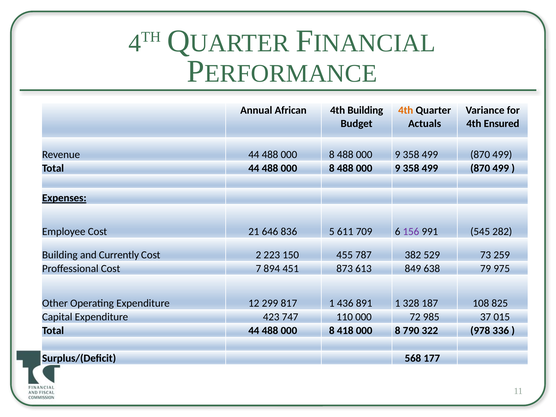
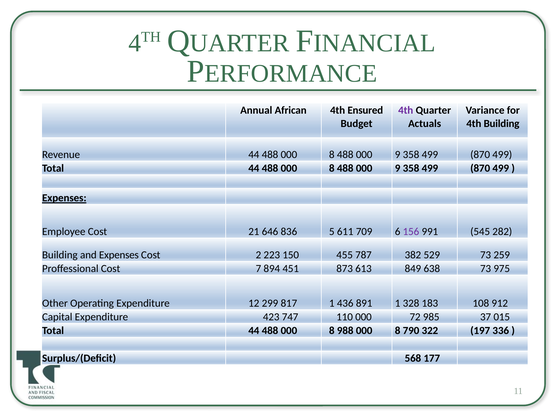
4th Building: Building -> Ensured (365, 110)
4th colour: orange -> purple (406, 110)
4th Ensured: Ensured -> Building (502, 123)
and Currently: Currently -> Expenses (119, 255)
638 79: 79 -> 73 (486, 269)
187: 187 -> 183 (430, 303)
825: 825 -> 912 (500, 303)
418: 418 -> 988 (345, 331)
978: 978 -> 197 (480, 331)
